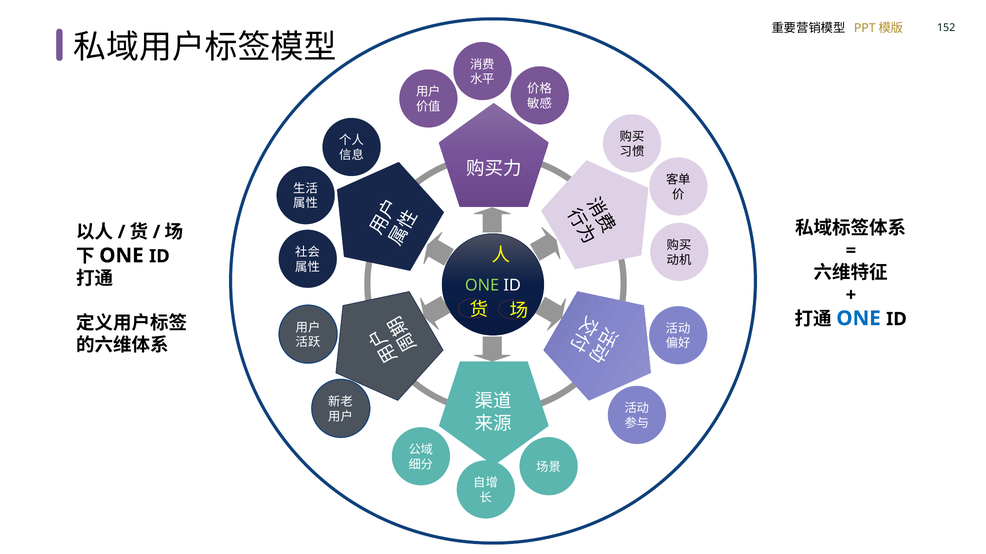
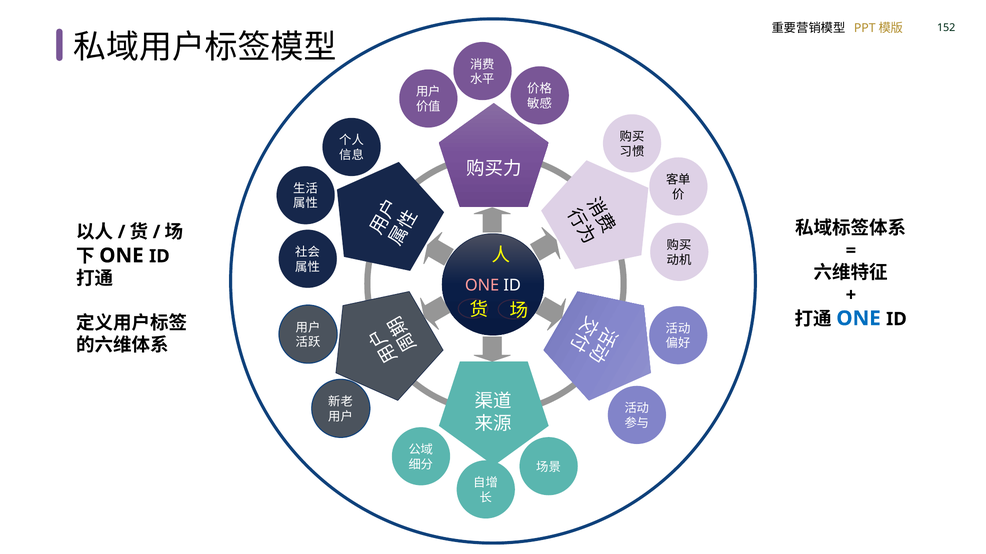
ONE colour: light green -> pink (482, 286)
